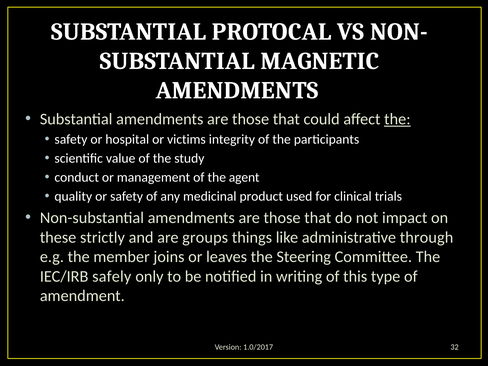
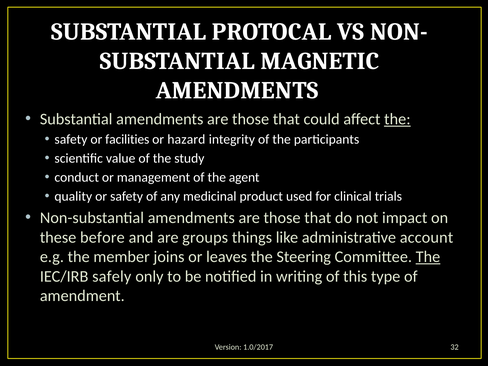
hospital: hospital -> facilities (127, 140)
victims: victims -> hazard (186, 140)
strictly: strictly -> before (102, 237)
through: through -> account (427, 237)
The underline: none -> present (428, 257)
